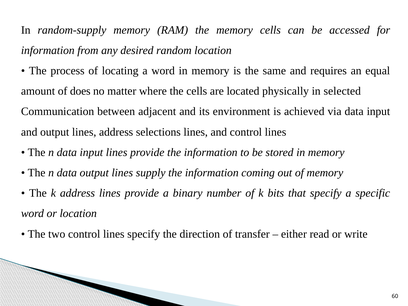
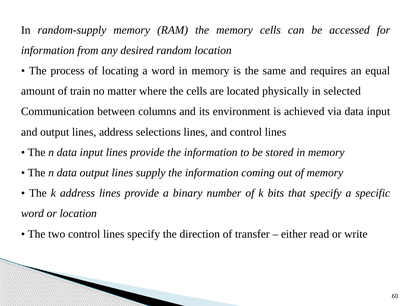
does: does -> train (80, 91)
adjacent: adjacent -> columns (157, 112)
